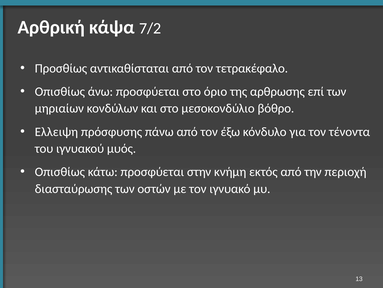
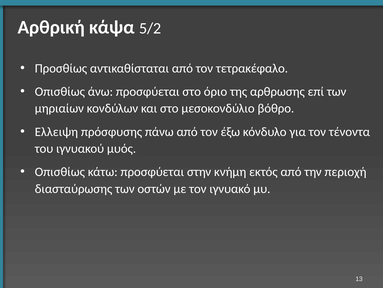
7/2: 7/2 -> 5/2 (150, 28)
